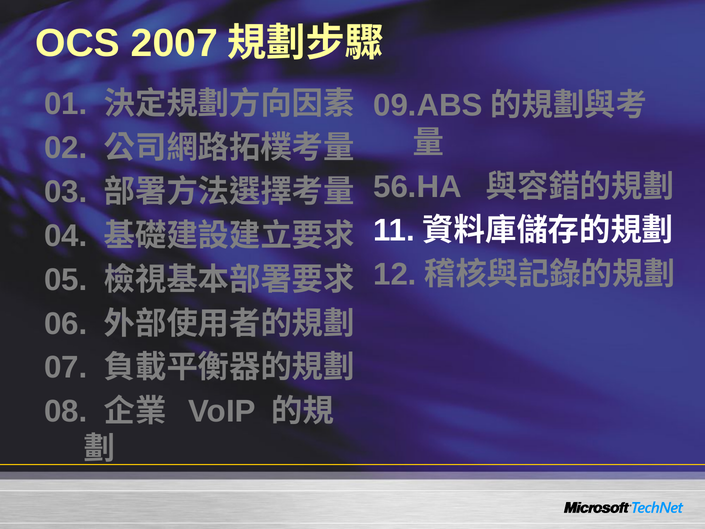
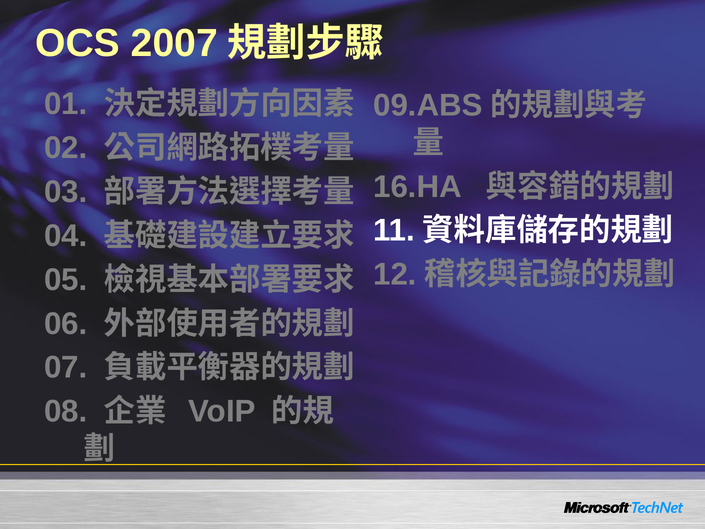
56.HA: 56.HA -> 16.HA (417, 187)
